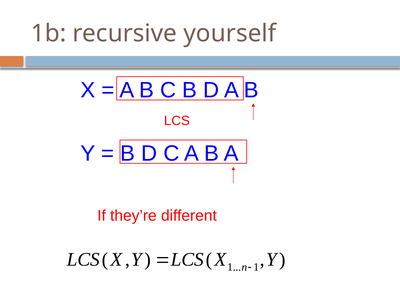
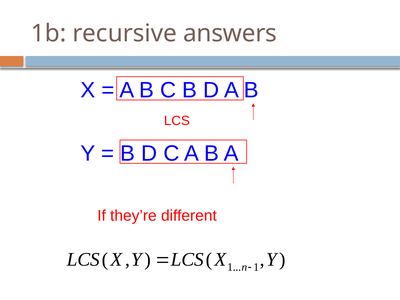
yourself: yourself -> answers (230, 33)
